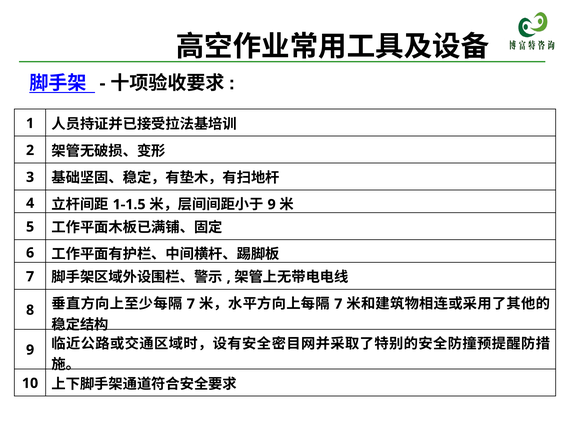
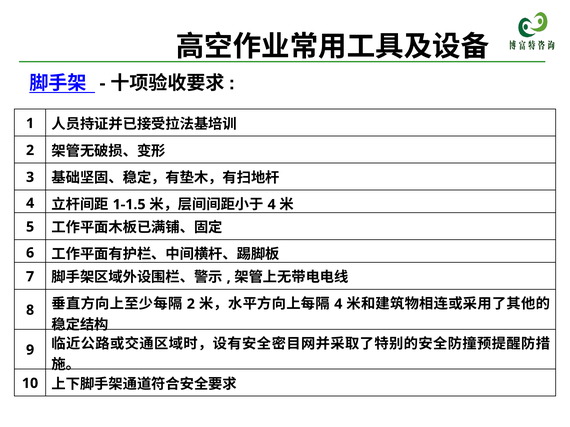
9: 9 -> 4 (272, 205)
7: 7 -> 2 (191, 304)
7: 7 -> 4 (338, 304)
